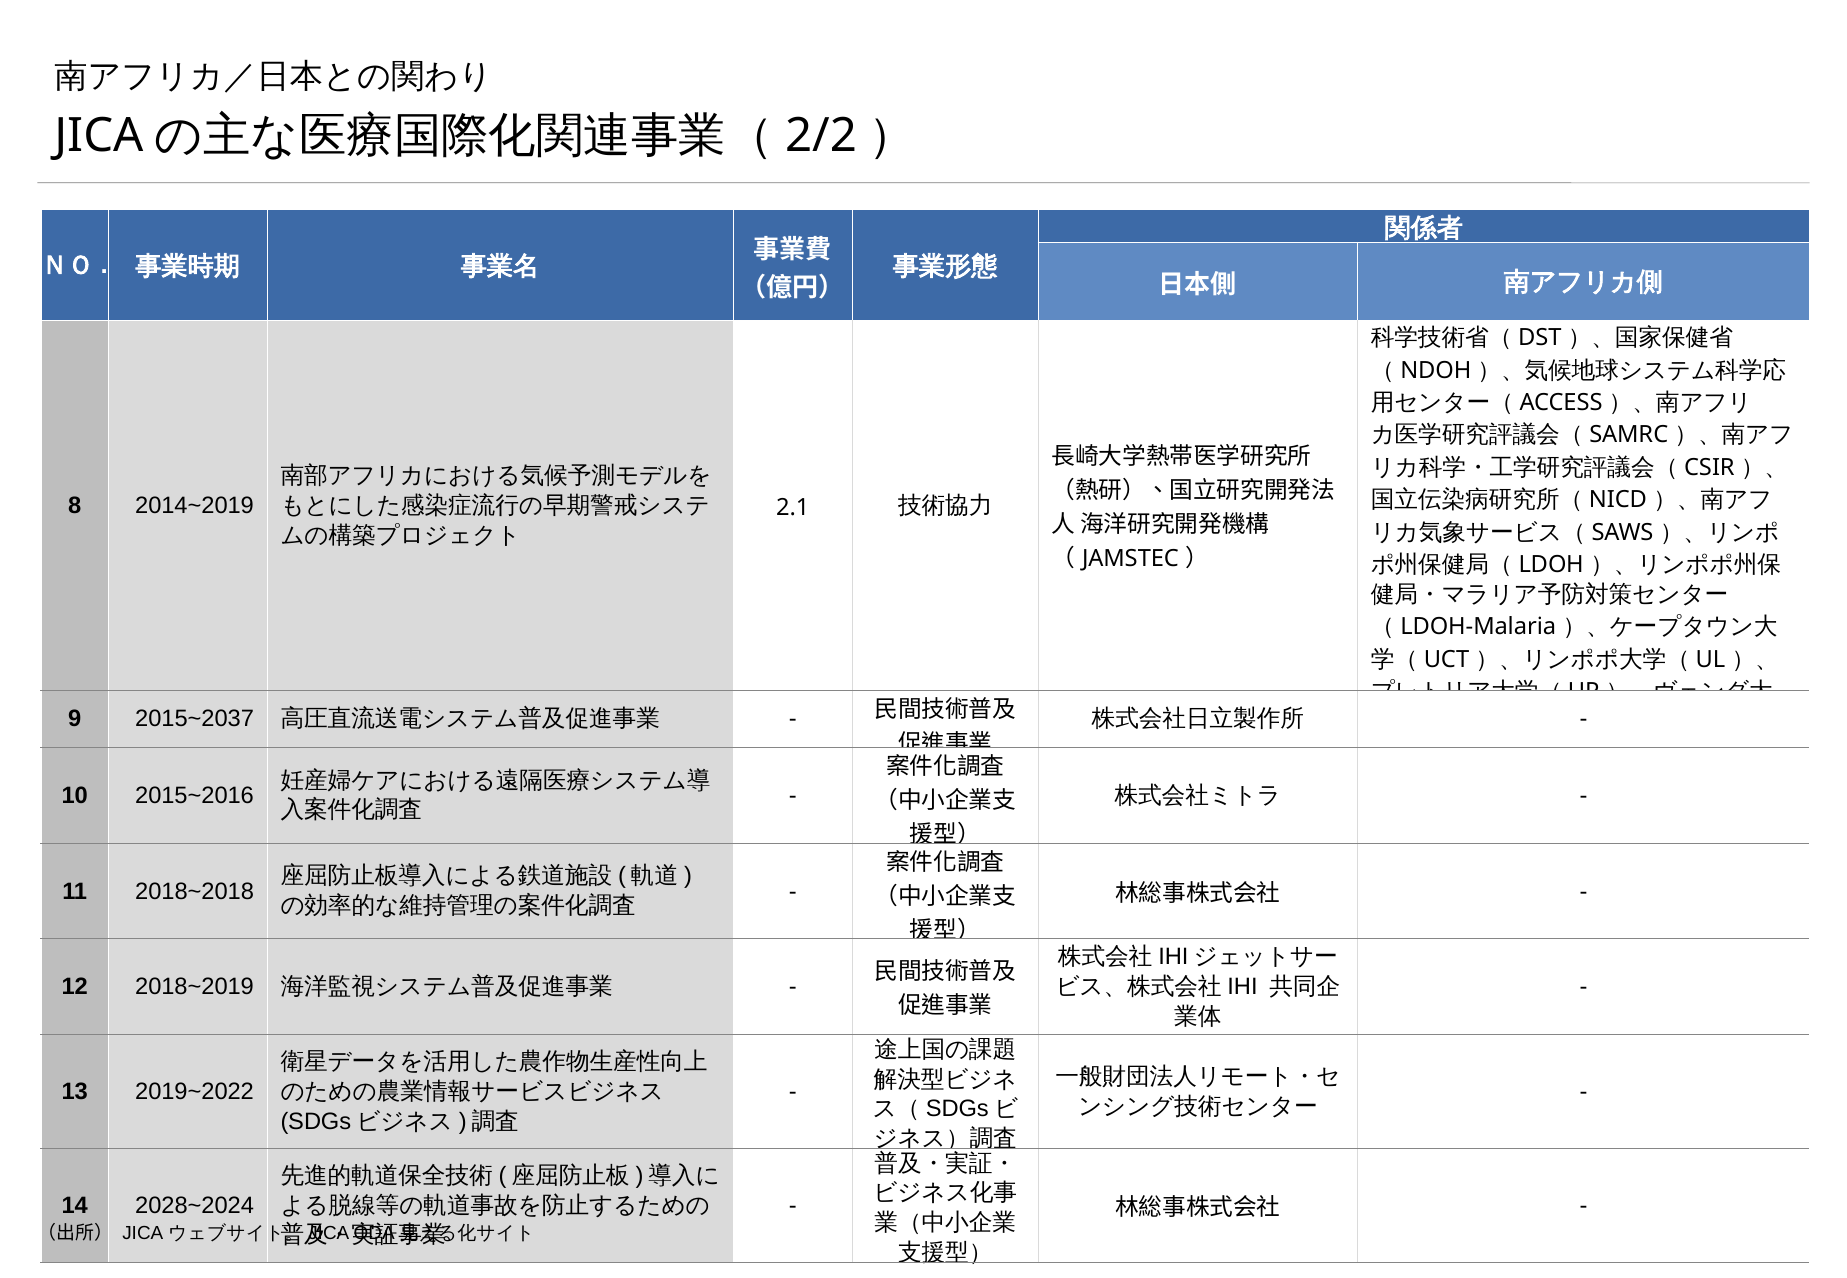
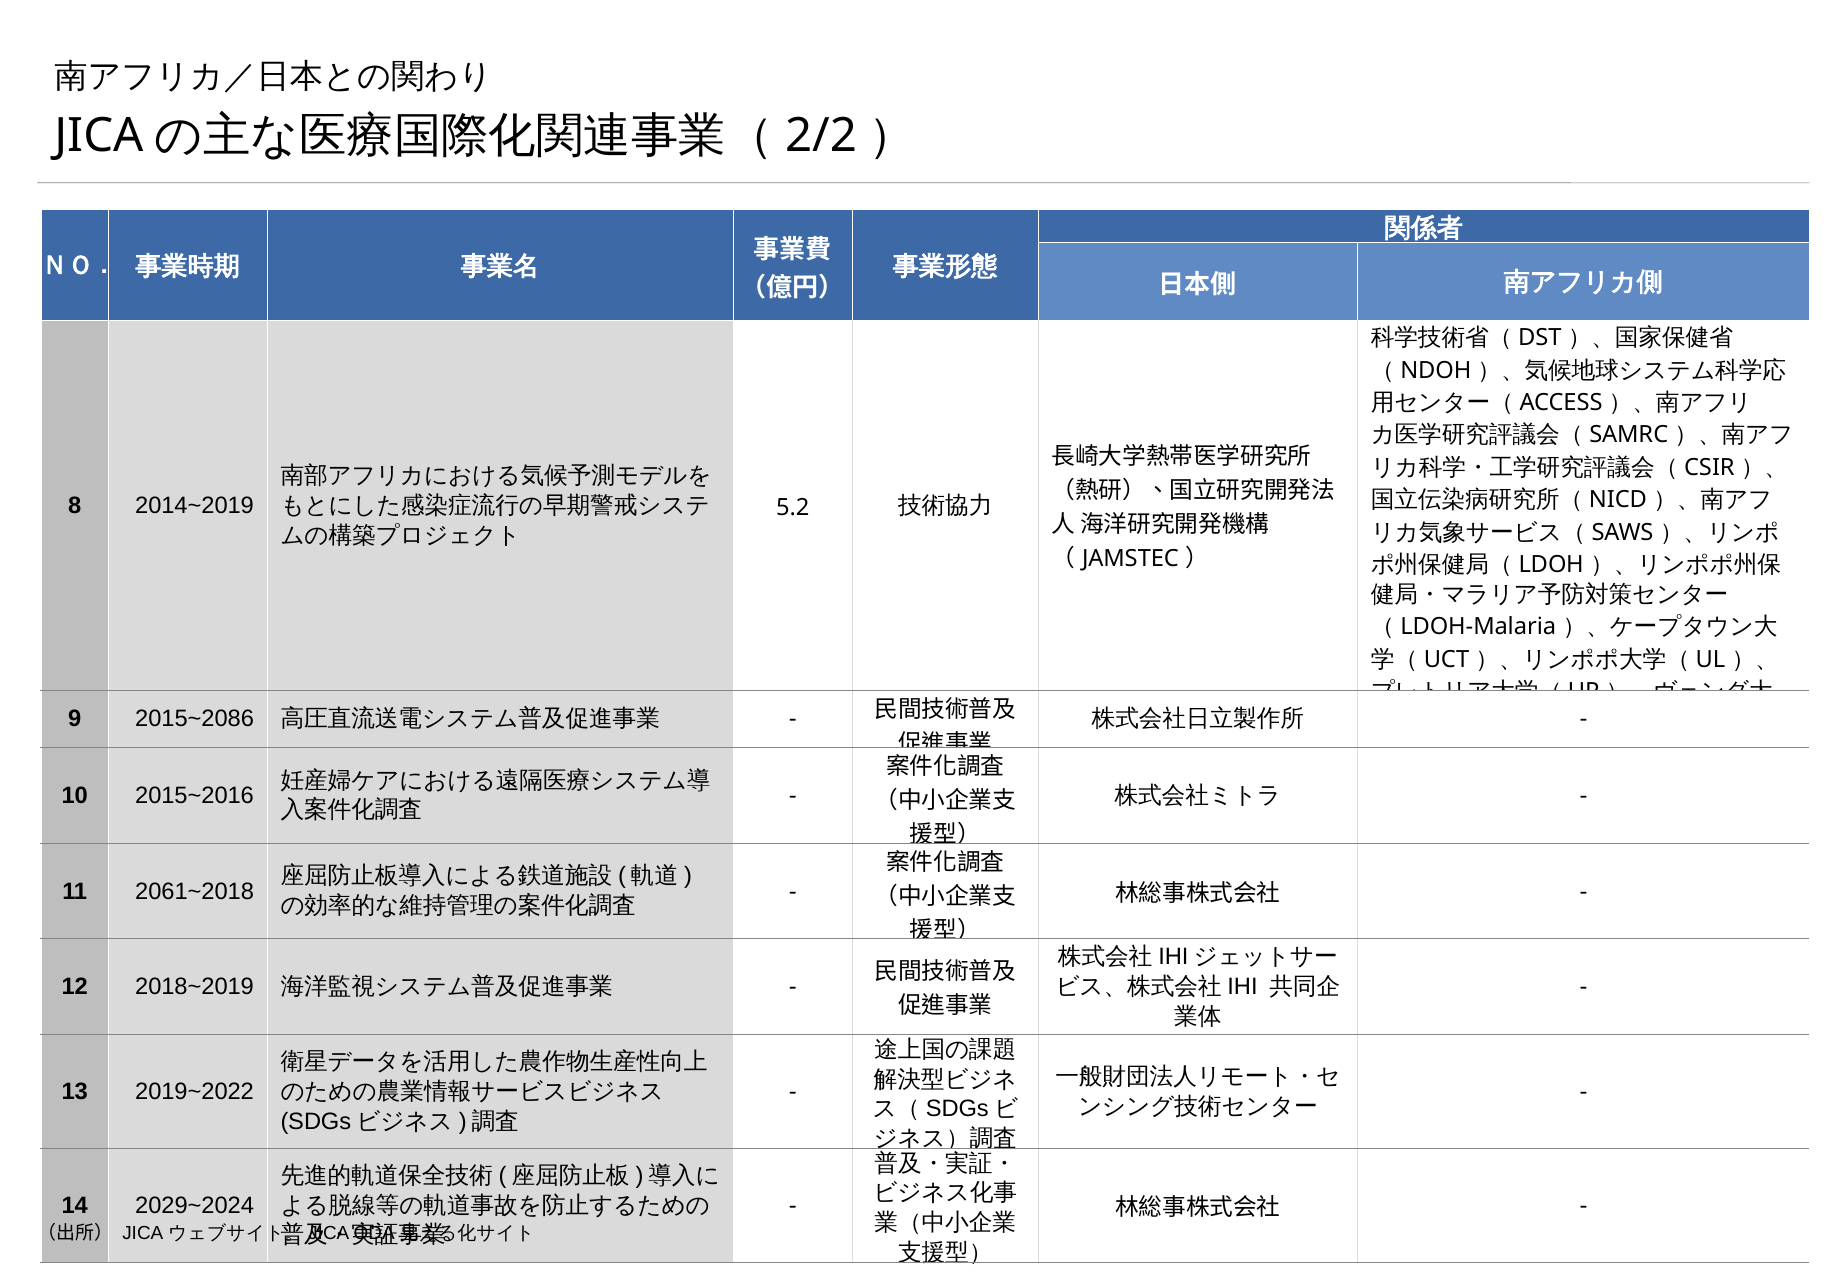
2.1: 2.1 -> 5.2 (793, 508)
2015~2037: 2015~2037 -> 2015~2086 (195, 720)
2018~2018: 2018~2018 -> 2061~2018 (195, 892)
2028~2024: 2028~2024 -> 2029~2024 (195, 1206)
